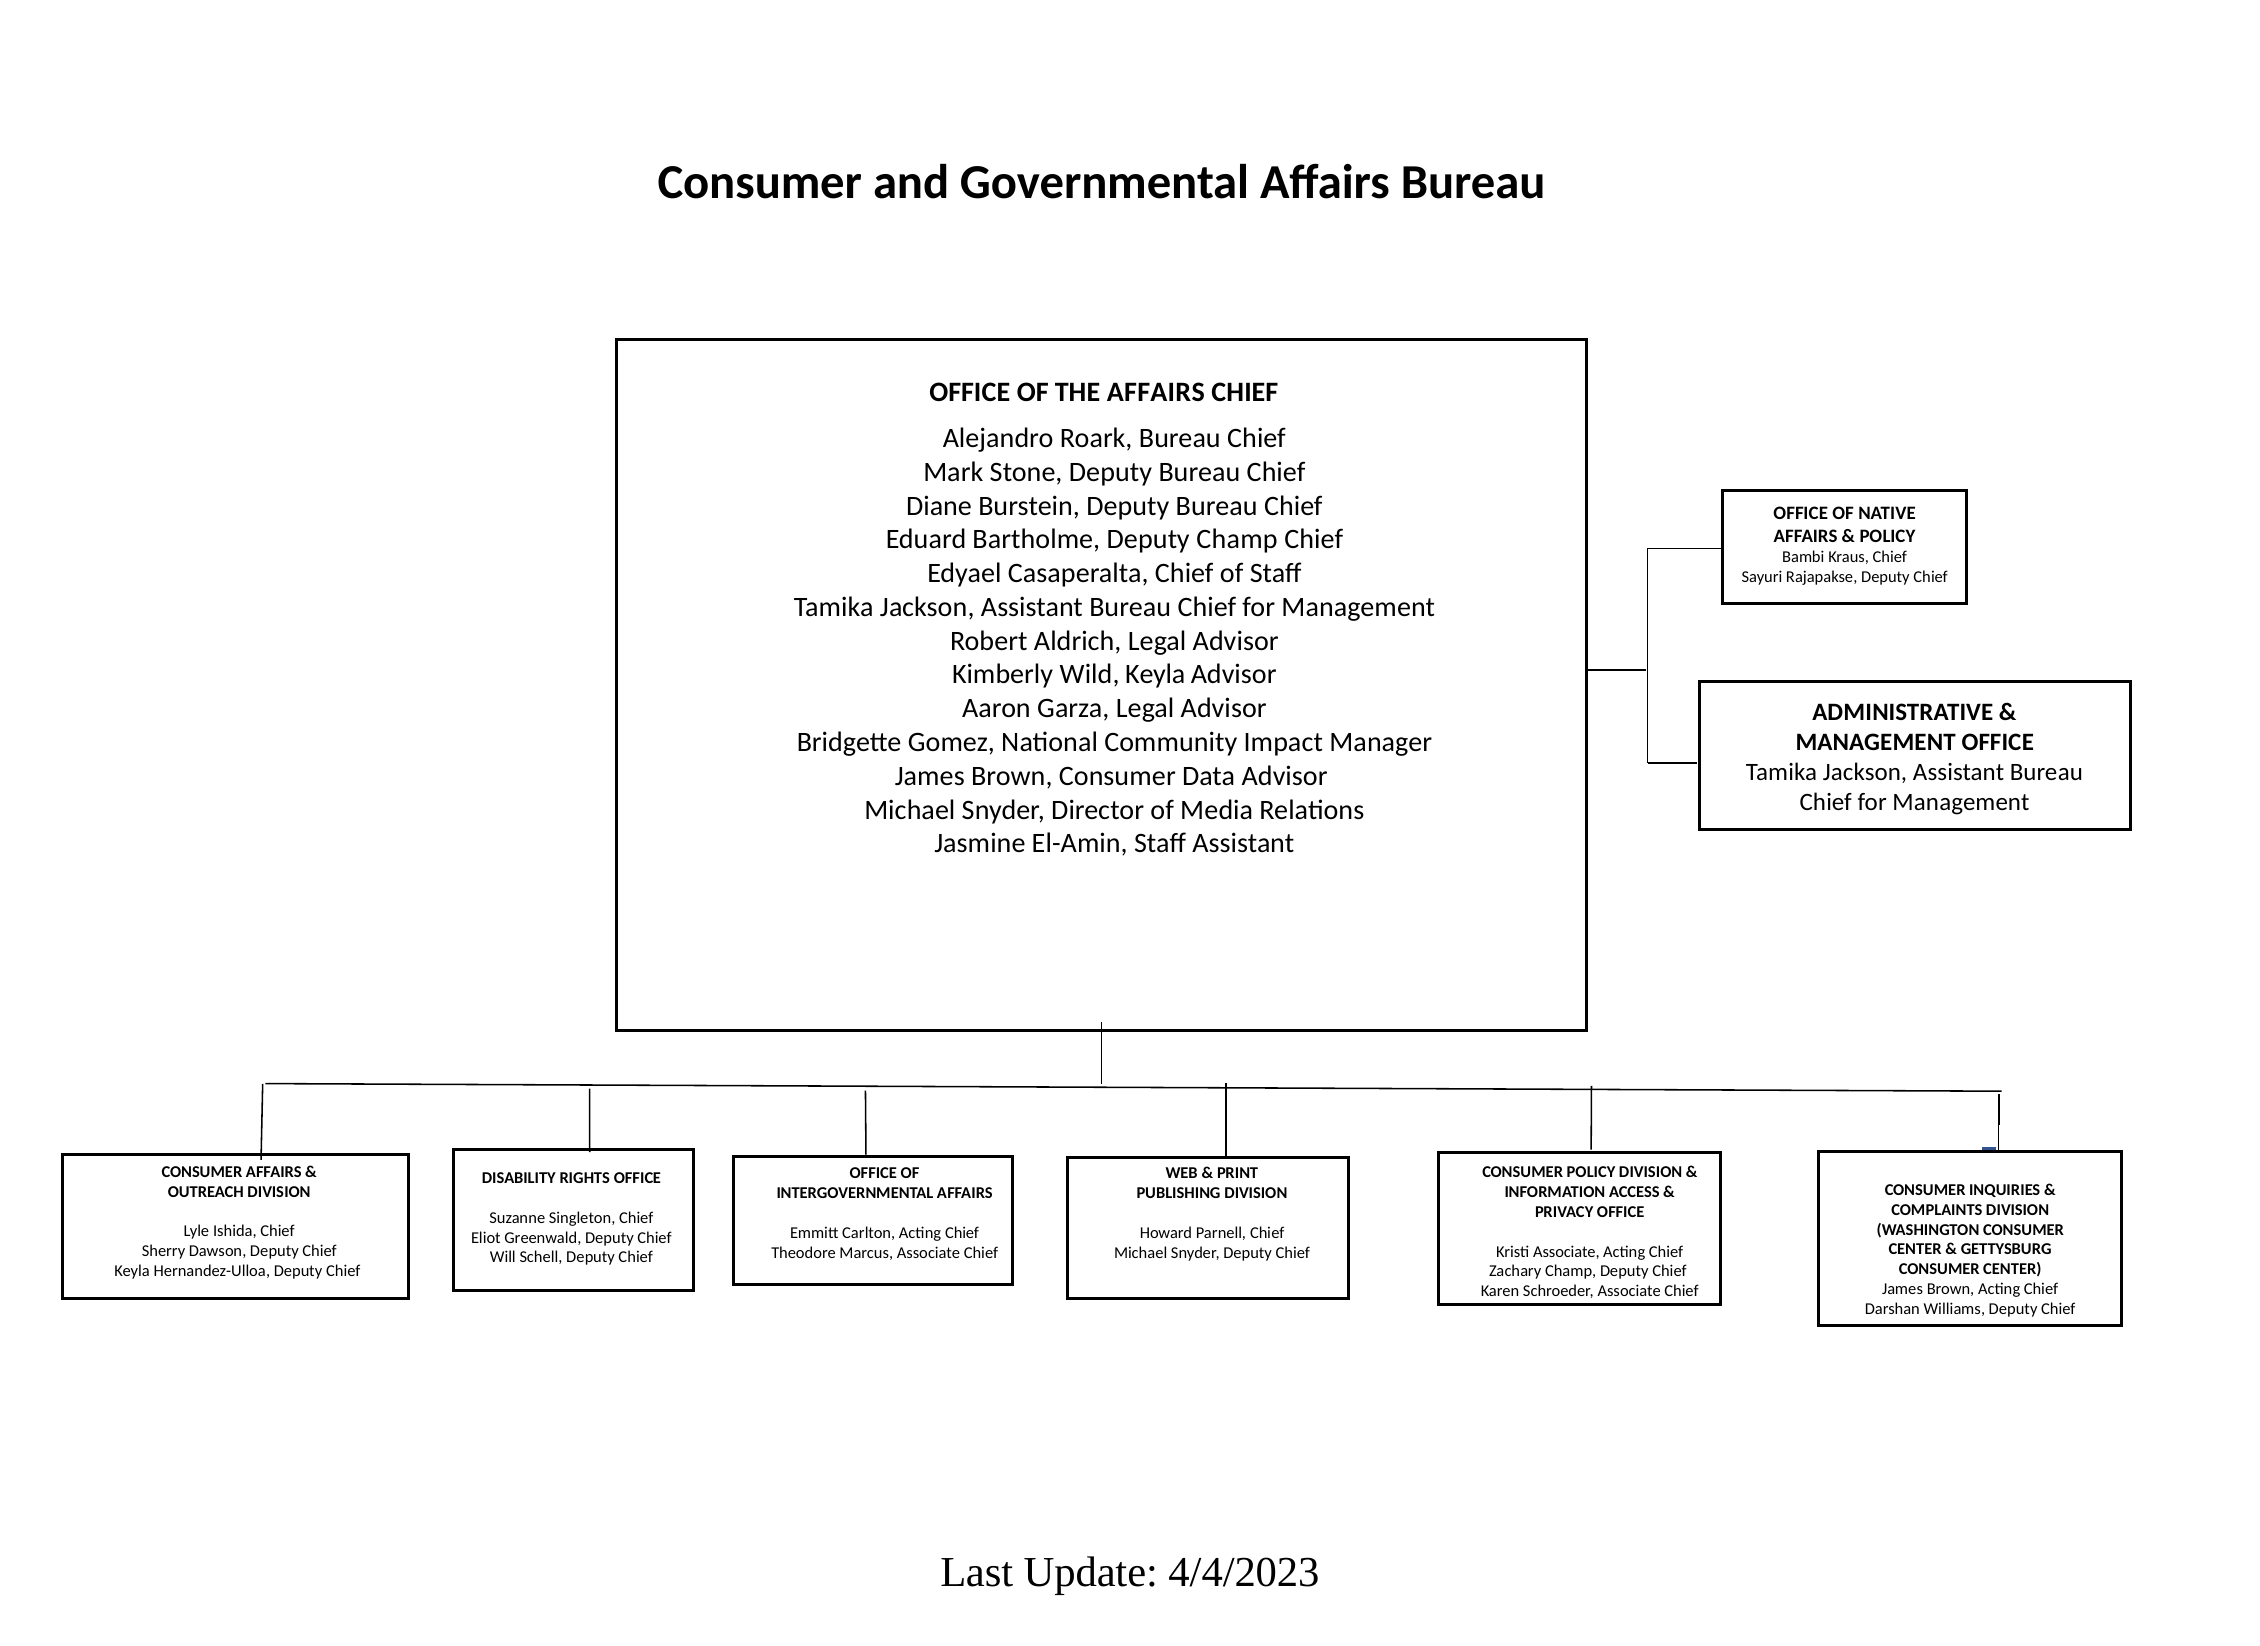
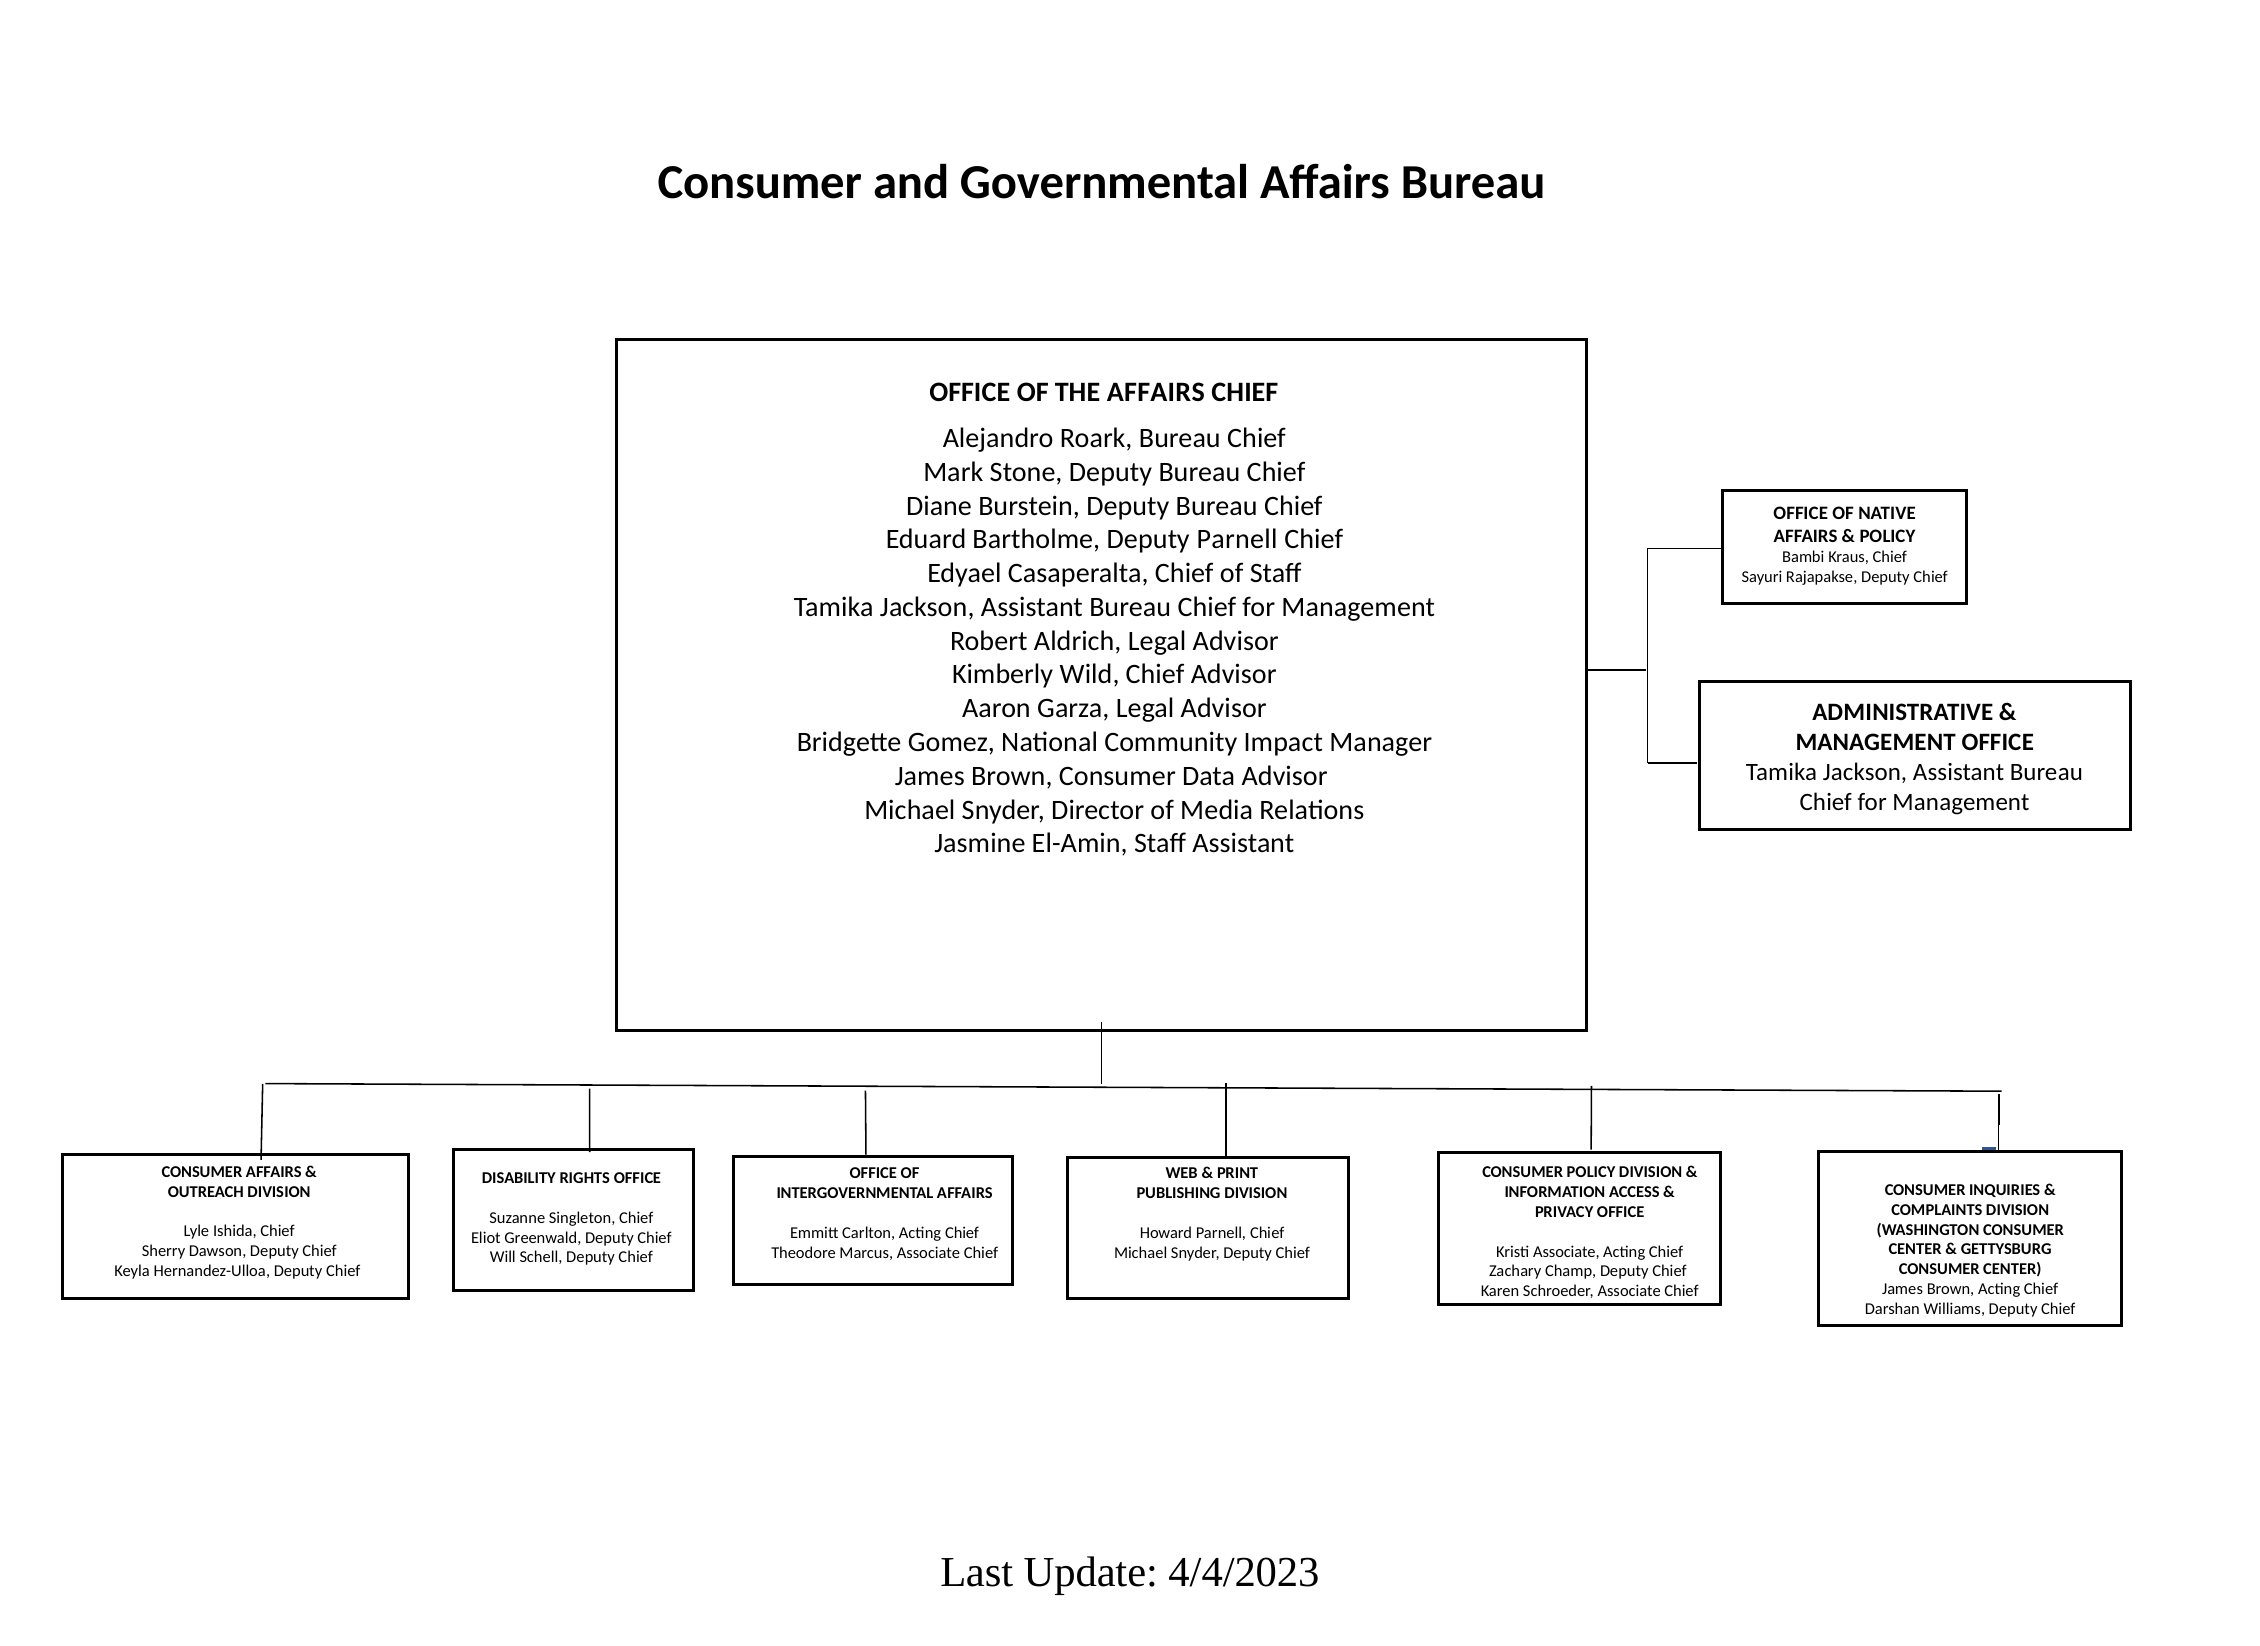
Deputy Champ: Champ -> Parnell (1237, 539)
Wild Keyla: Keyla -> Chief (1155, 675)
